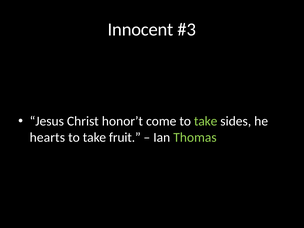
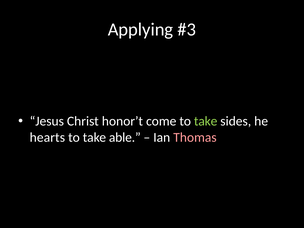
Innocent: Innocent -> Applying (141, 29)
fruit: fruit -> able (125, 137)
Thomas colour: light green -> pink (195, 137)
